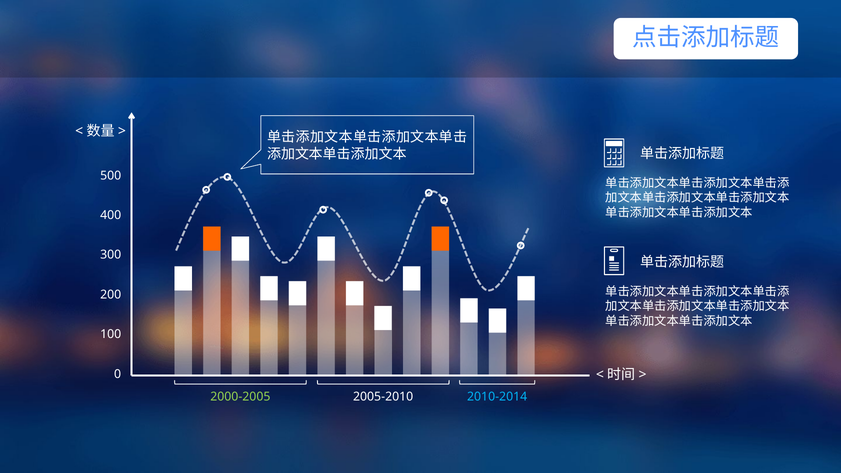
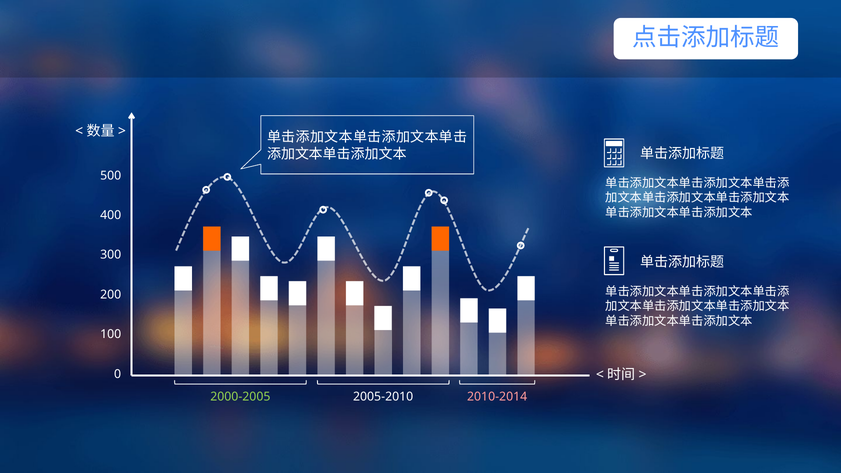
2010-2014 colour: light blue -> pink (497, 397)
